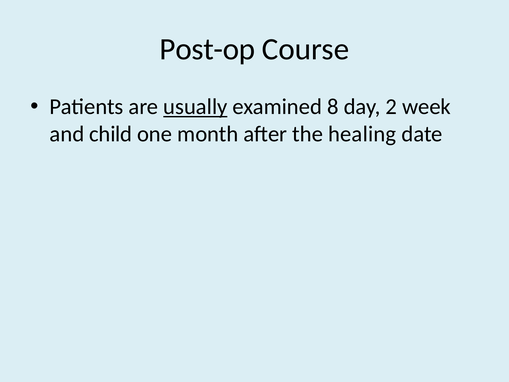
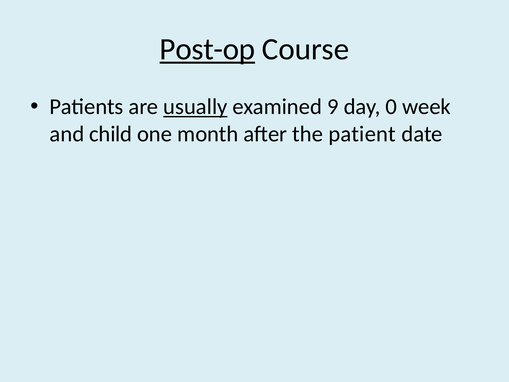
Post-op underline: none -> present (207, 49)
8: 8 -> 9 (333, 107)
2: 2 -> 0 (391, 107)
healing: healing -> patient (362, 134)
